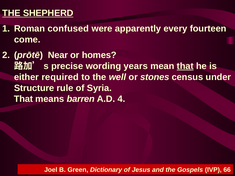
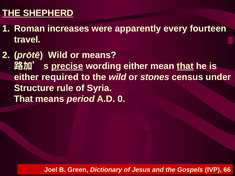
confused: confused -> increases (68, 29)
come: come -> travel (27, 40)
prōtē Near: Near -> Wild (58, 55)
or homes: homes -> means (99, 55)
precise underline: none -> present (67, 66)
wording years: years -> either (136, 66)
the well: well -> wild (118, 77)
barren: barren -> period (81, 99)
4: 4 -> 0 (121, 99)
